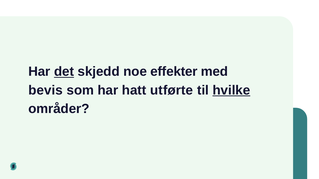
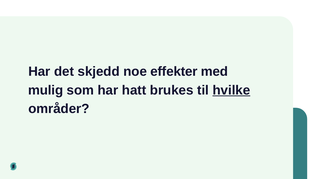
det underline: present -> none (64, 72)
bevis: bevis -> mulig (46, 90)
utførte: utførte -> brukes (172, 90)
